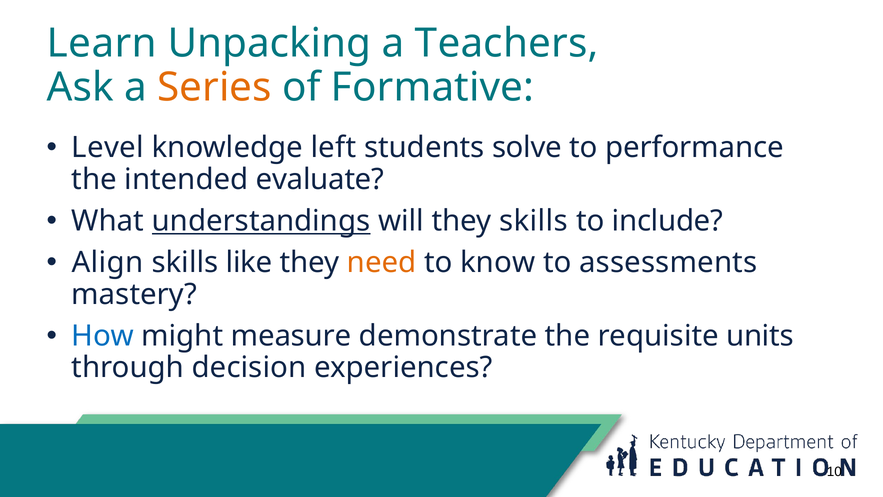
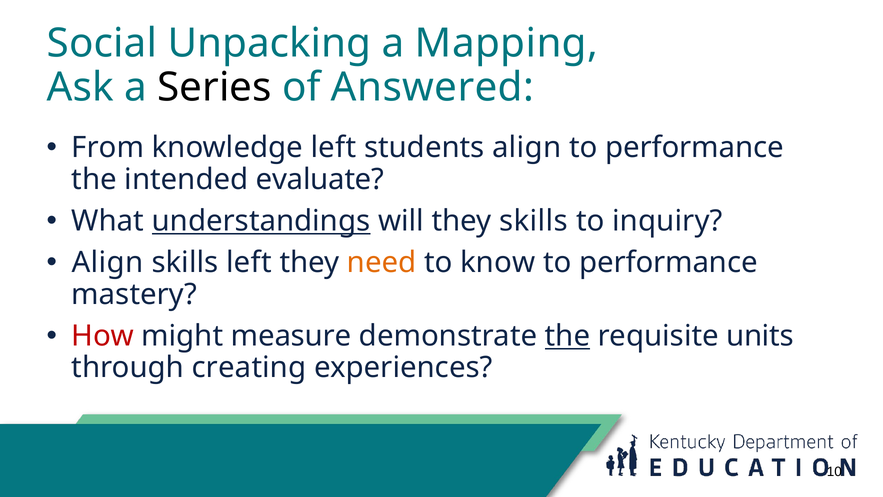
Learn: Learn -> Social (102, 44)
Teachers: Teachers -> Mapping (507, 44)
Series colour: orange -> black (214, 87)
Formative: Formative -> Answered (432, 87)
Level: Level -> From (108, 147)
students solve: solve -> align (527, 147)
include: include -> inquiry (667, 221)
skills like: like -> left (249, 262)
assessments: assessments -> performance (668, 262)
How colour: blue -> red (103, 336)
the underline: none -> present (568, 336)
decision: decision -> creating (249, 368)
